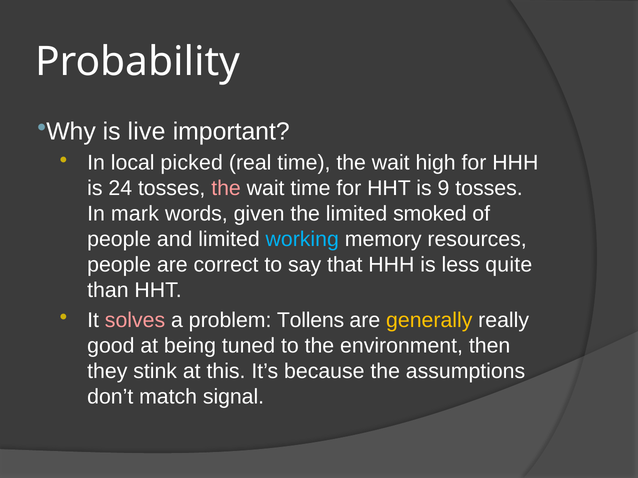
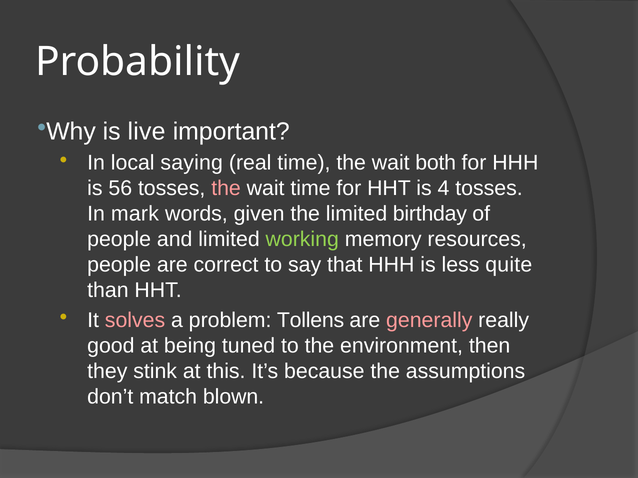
picked: picked -> saying (192, 163)
high: high -> both (436, 163)
24: 24 -> 56 (120, 189)
9: 9 -> 4 (444, 189)
smoked: smoked -> birthday (430, 214)
working colour: light blue -> light green (302, 240)
generally colour: yellow -> pink (429, 320)
signal: signal -> blown (234, 397)
